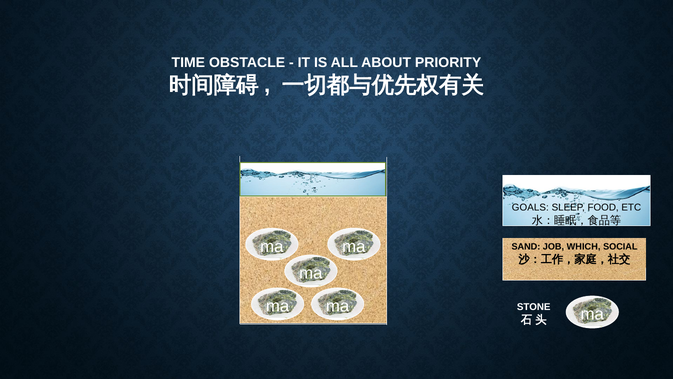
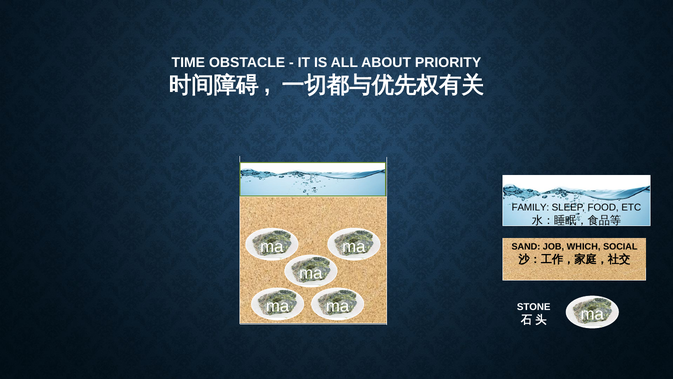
GOALS: GOALS -> FAMILY (530, 207)
